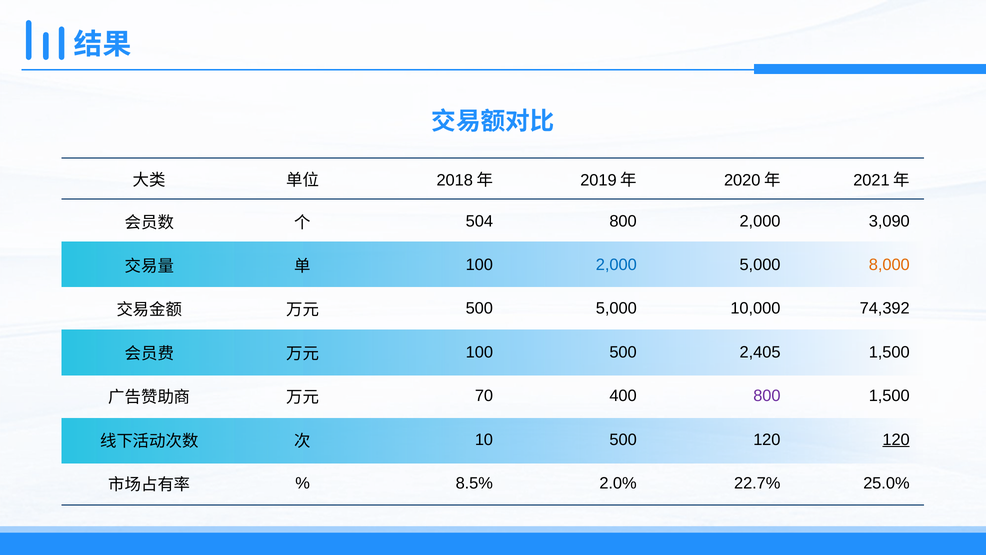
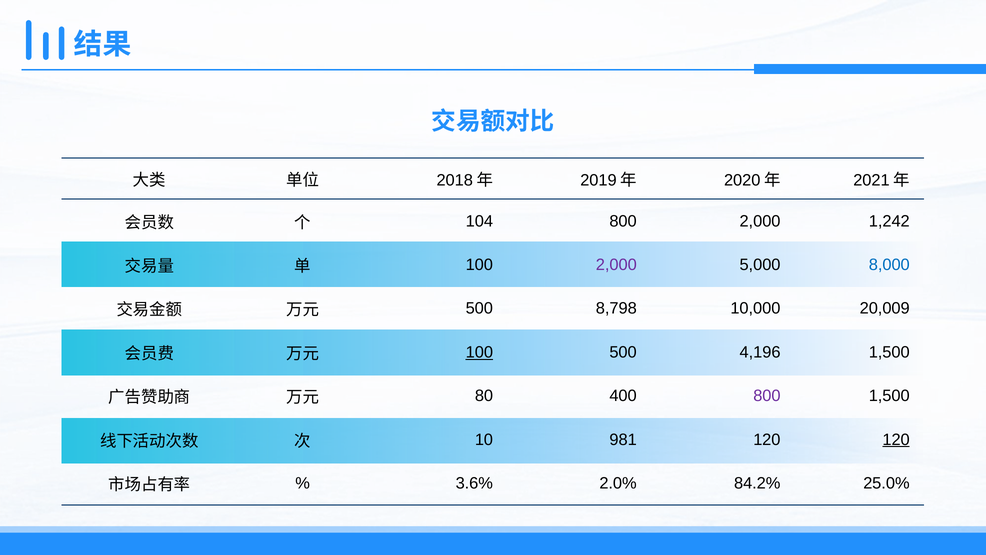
504: 504 -> 104 (479, 221)
3,090: 3,090 -> 1,242 (889, 221)
2,000 colour: blue -> purple (616, 265)
8,000 colour: orange -> blue (889, 265)
500 5,000: 5,000 -> 8,798 (616, 308)
74,392: 74,392 -> 20,009 (885, 308)
100 underline: none -> present (479, 352)
2,405: 2,405 -> 4,196 (760, 352)
70: 70 -> 80 (484, 396)
10 500: 500 -> 981 (623, 439)
8.5%: 8.5% -> 3.6% (474, 483)
22.7%: 22.7% -> 84.2% (757, 483)
